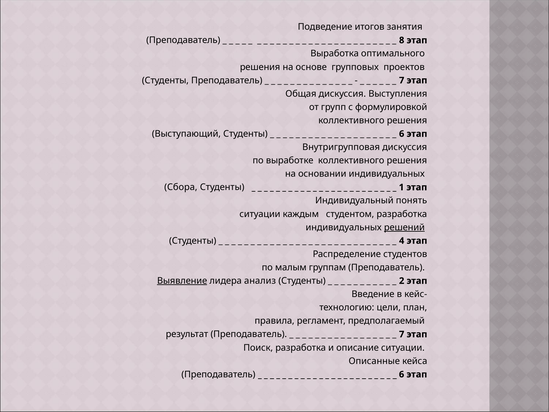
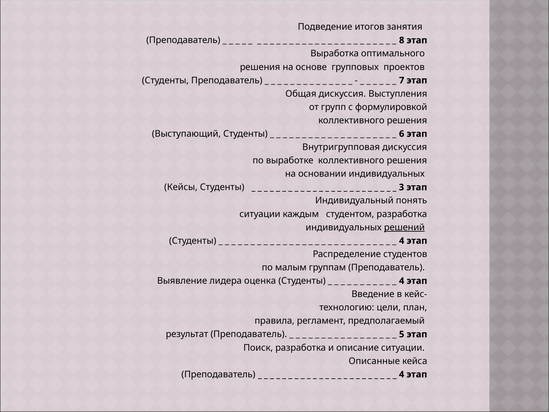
Сбора: Сбора -> Кейсы (181, 187)
1: 1 -> 3 (401, 187)
Выявление underline: present -> none (182, 281)
анализ: анализ -> оценка (260, 281)
2: 2 -> 4 (402, 281)
7: 7 -> 5 (402, 334)
6: 6 -> 4 (402, 374)
